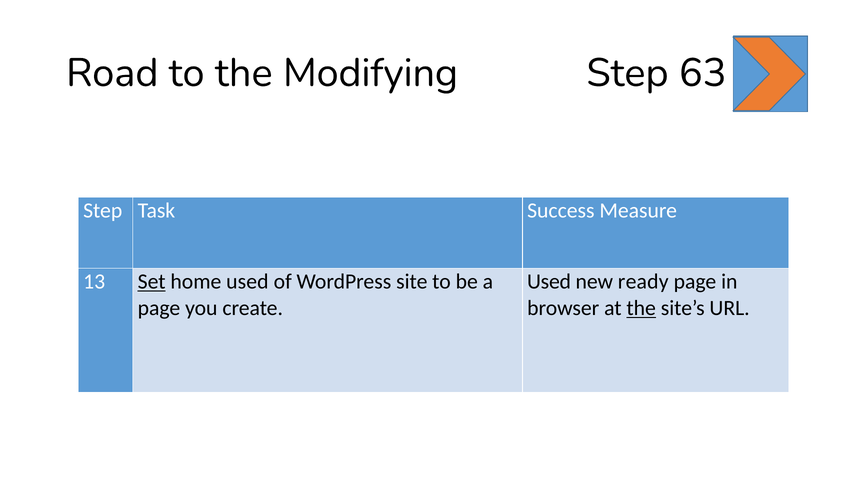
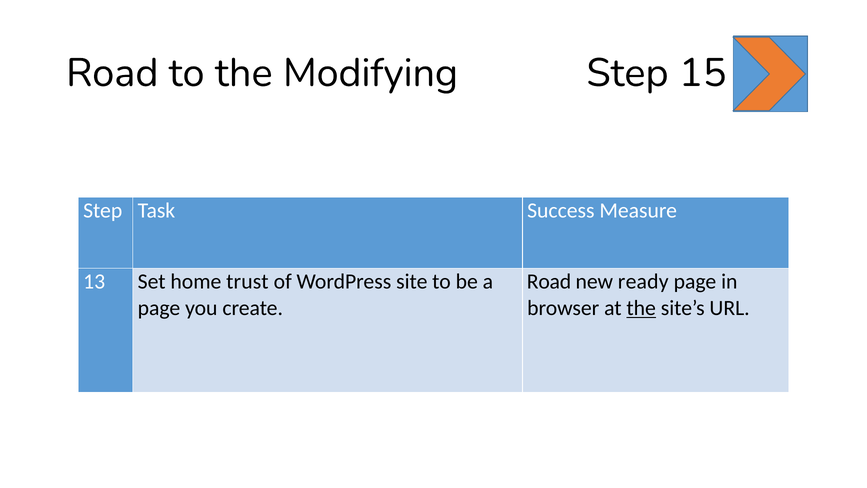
63: 63 -> 15 (703, 73)
Set underline: present -> none (152, 281)
home used: used -> trust (247, 281)
Used: Used -> Road (549, 281)
